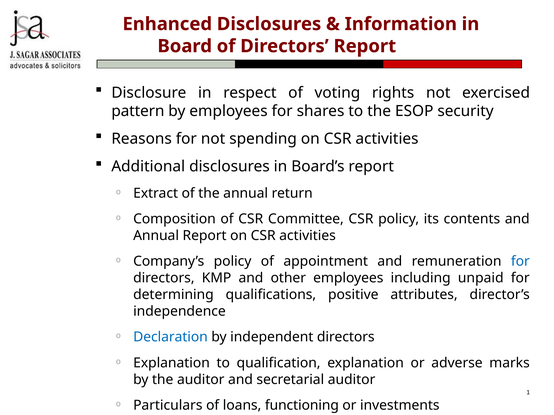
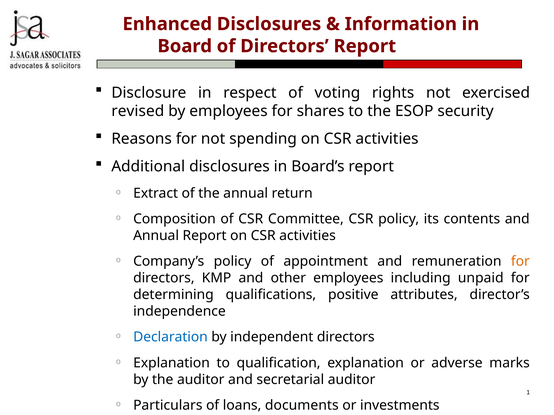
pattern: pattern -> revised (138, 111)
for colour: blue -> orange (520, 262)
functioning: functioning -> documents (302, 406)
